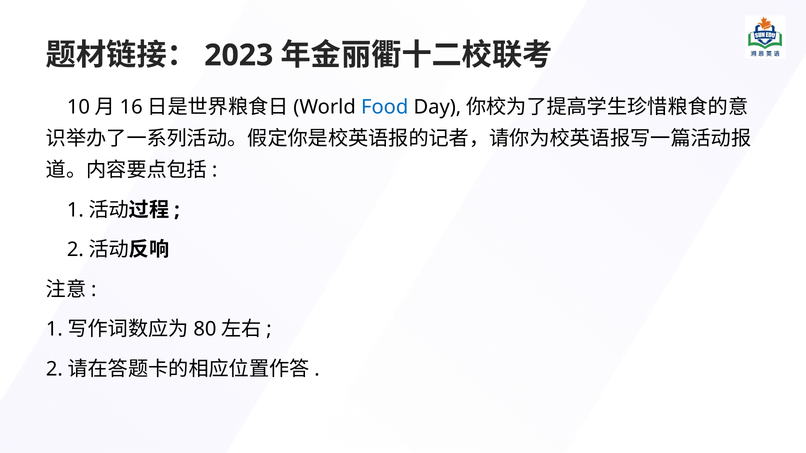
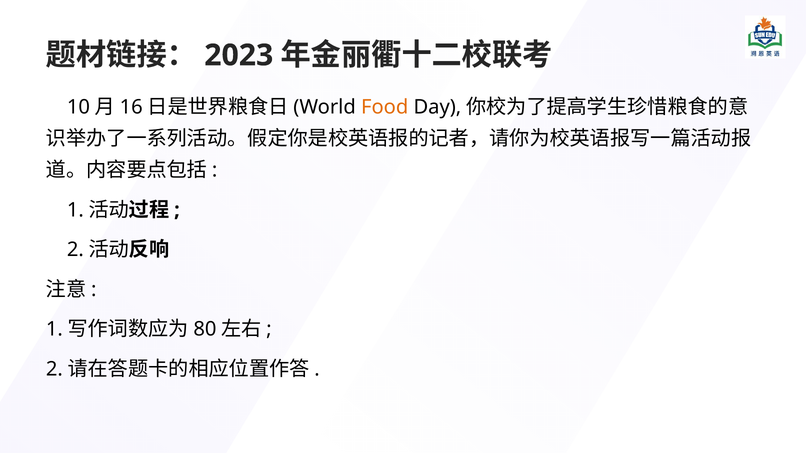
Food colour: blue -> orange (385, 107)
